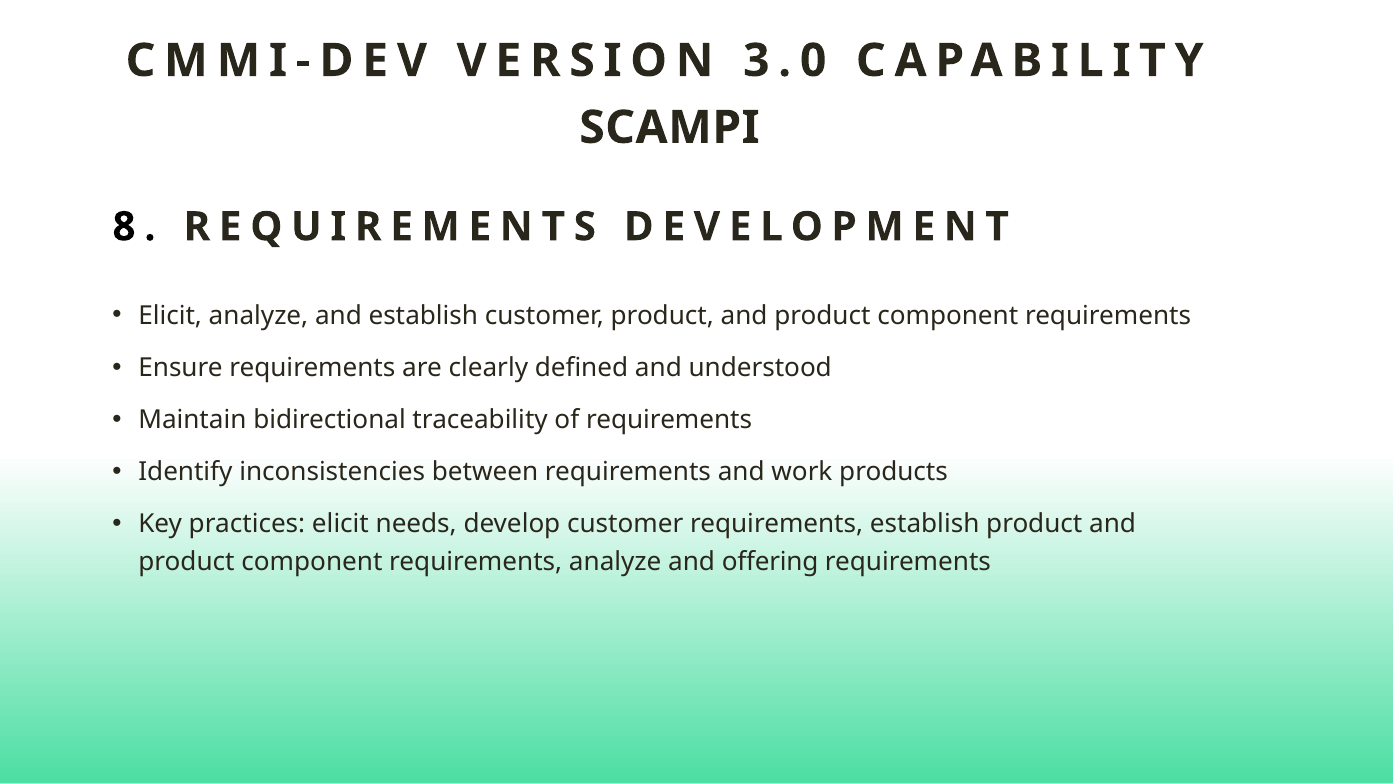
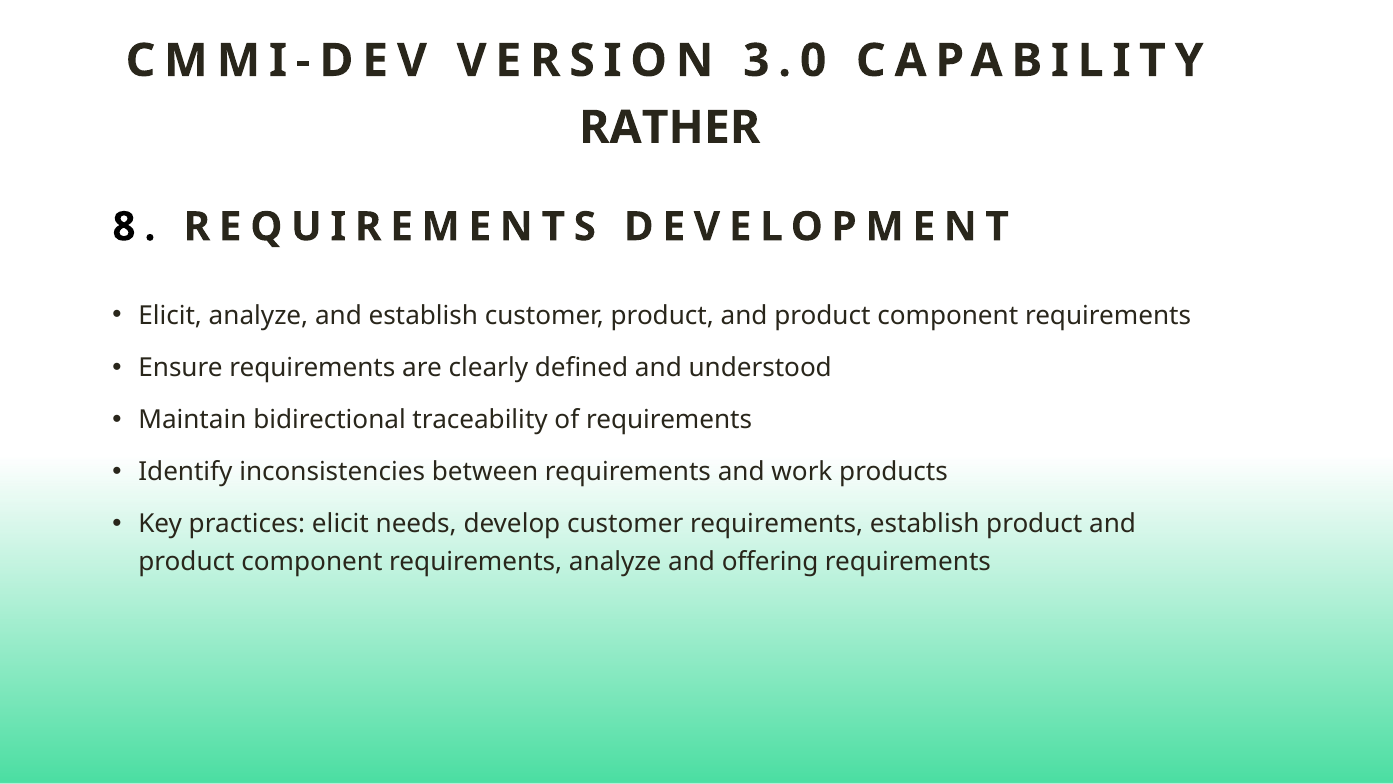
SCAMPI: SCAMPI -> RATHER (670, 128)
